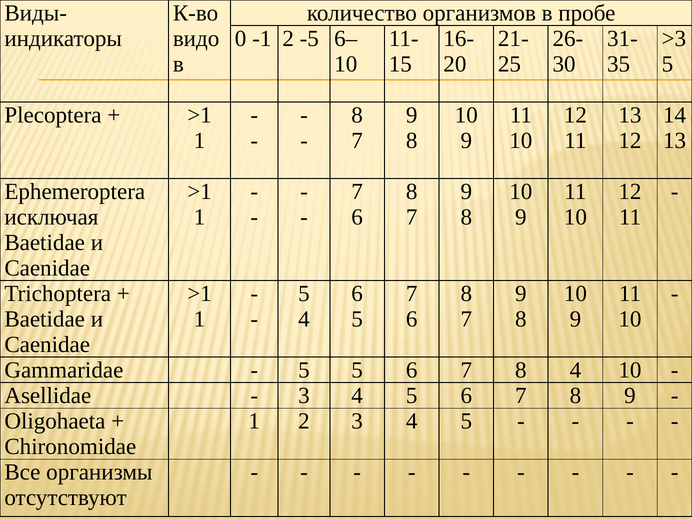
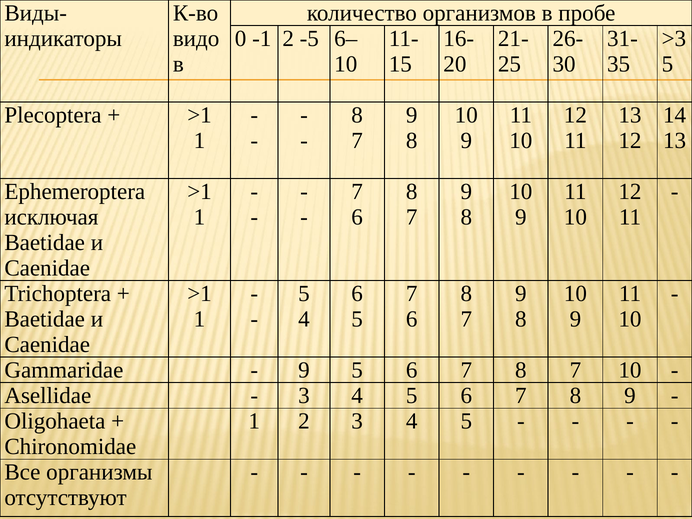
5: 5 -> 9 (304, 370)
7 8 4: 4 -> 7 (575, 370)
